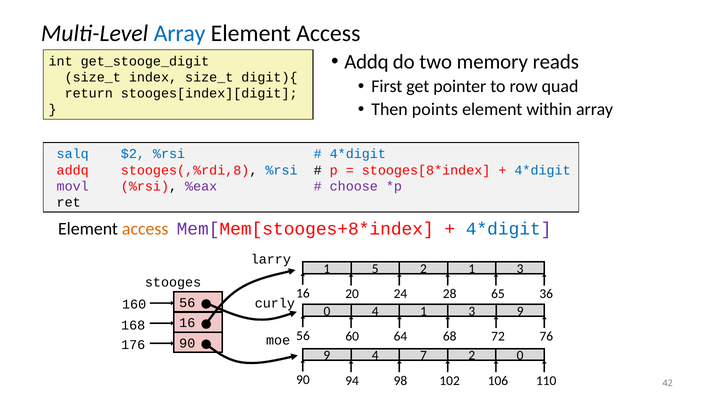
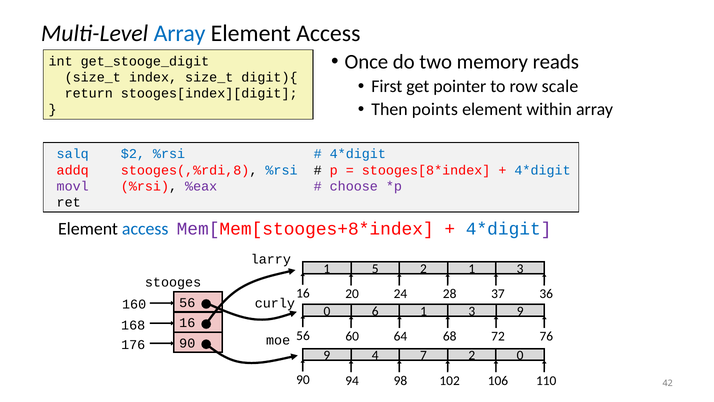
Addq: Addq -> Once (366, 62)
quad: quad -> scale (560, 86)
access colour: orange -> blue (145, 229)
65: 65 -> 37 (498, 294)
0 4: 4 -> 6 (375, 311)
